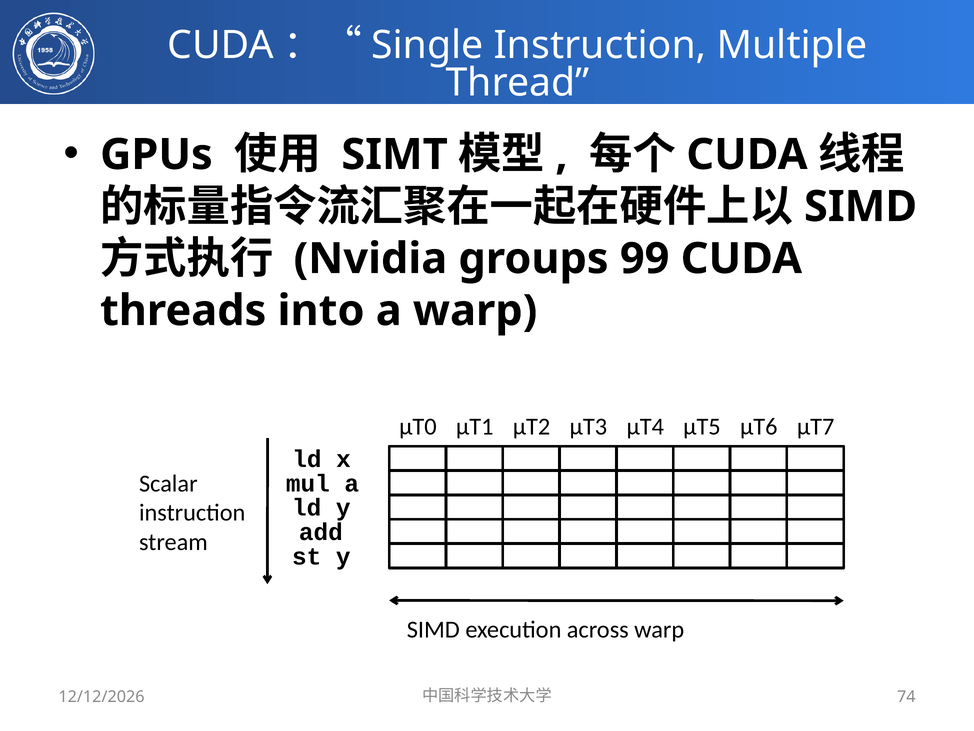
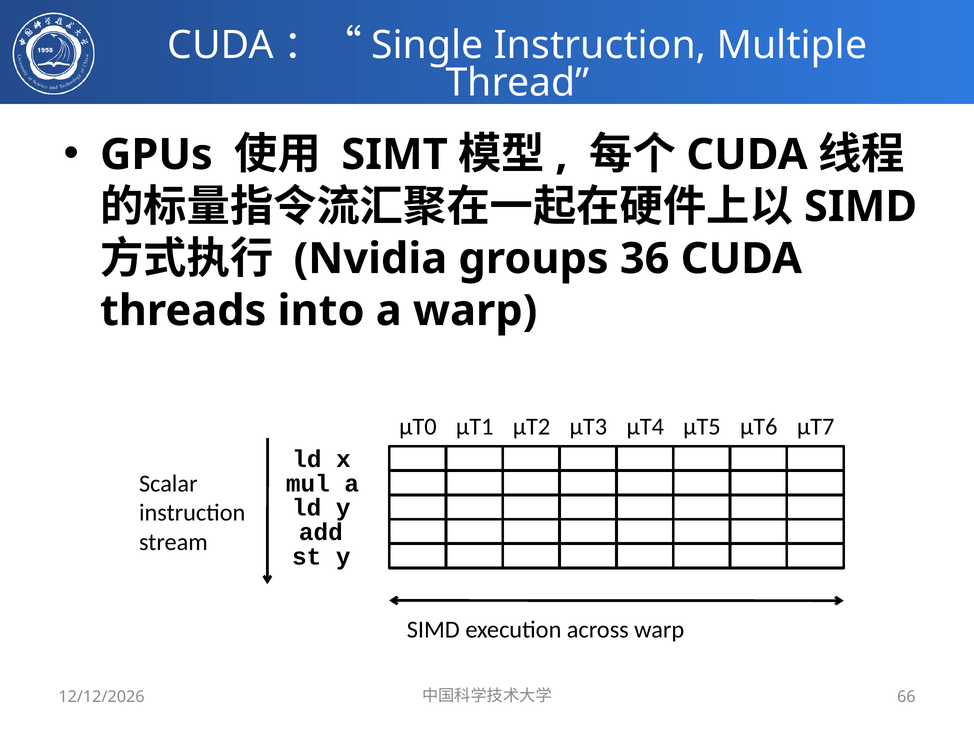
99: 99 -> 36 (645, 259)
74: 74 -> 66 (906, 696)
